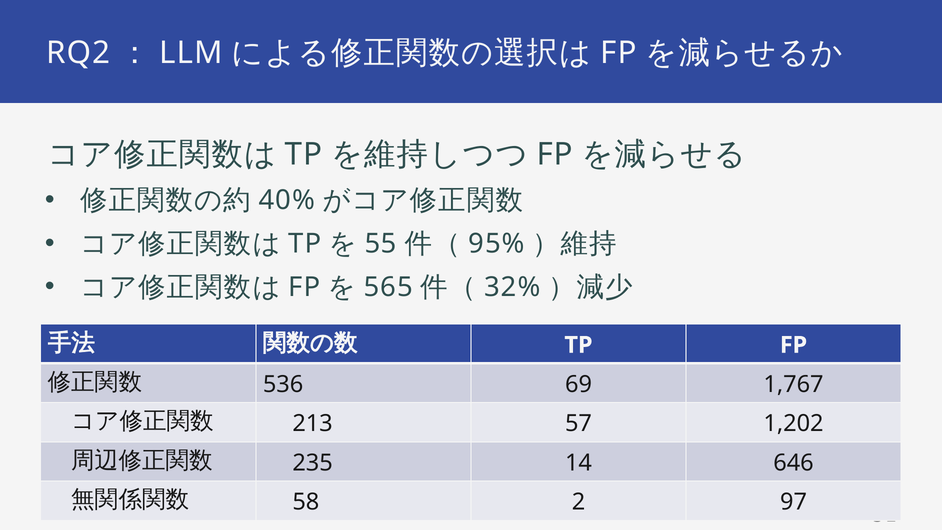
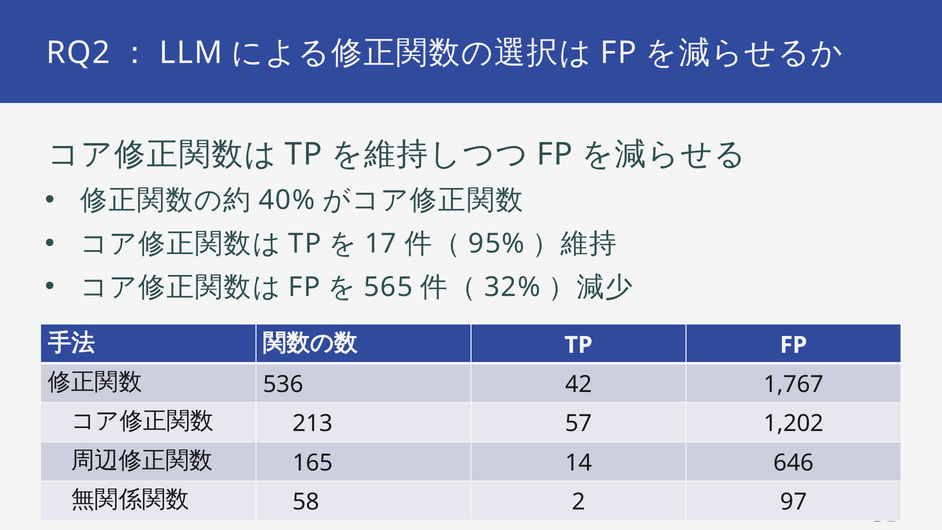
55: 55 -> 17 (381, 243)
69: 69 -> 42 (579, 384)
235: 235 -> 165 (313, 463)
